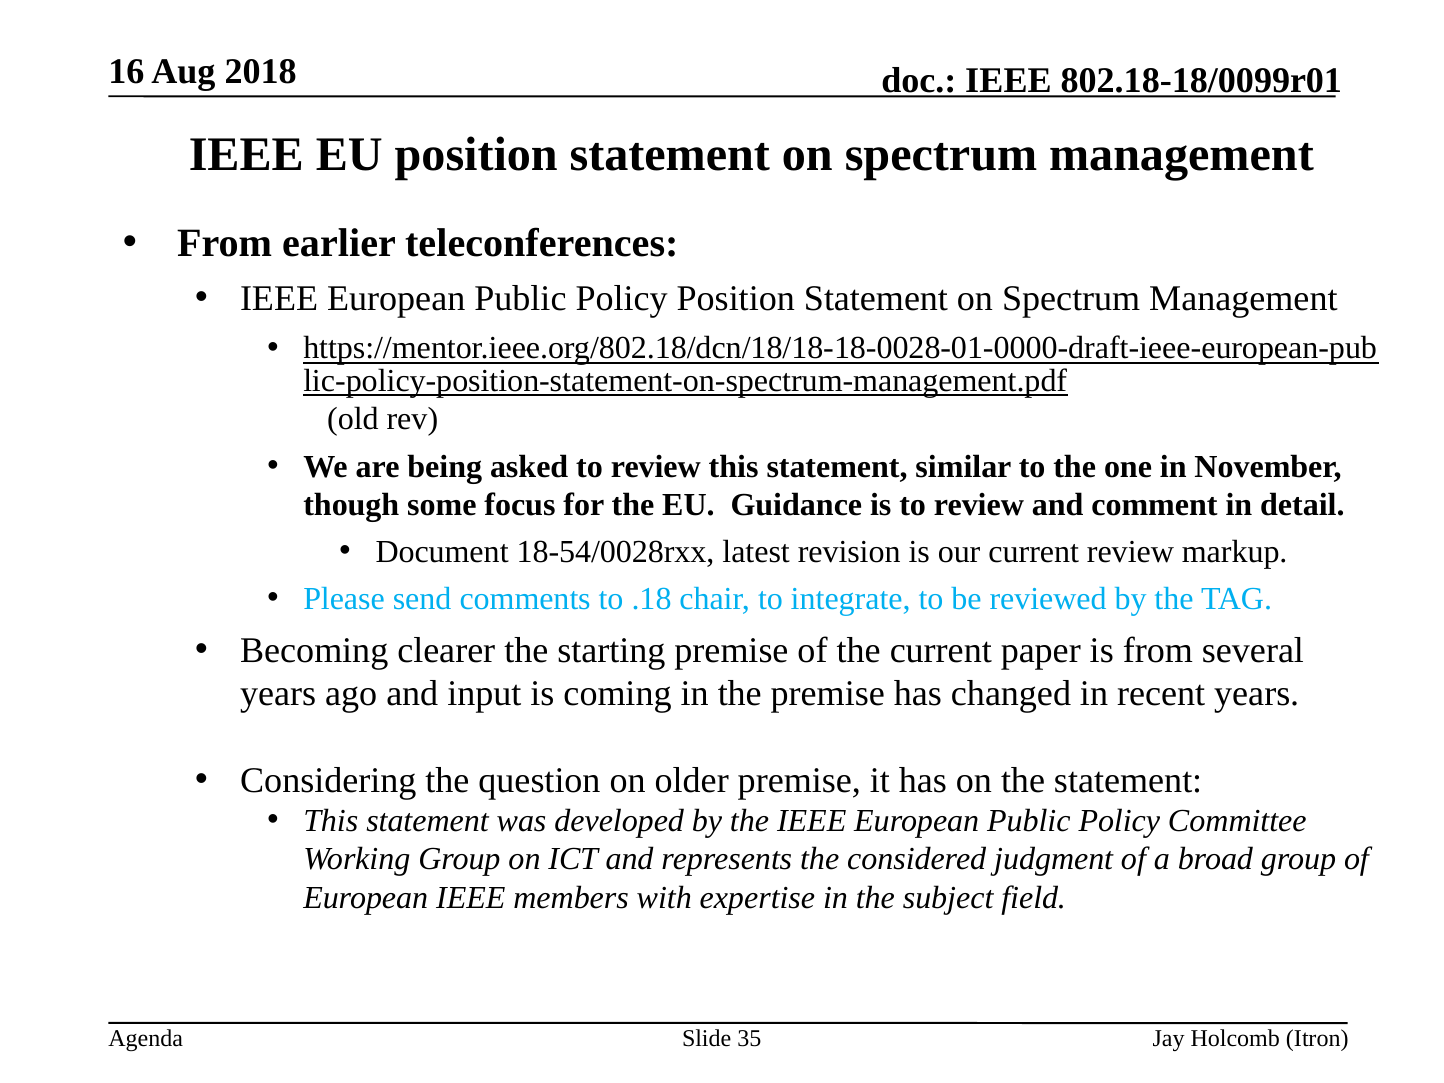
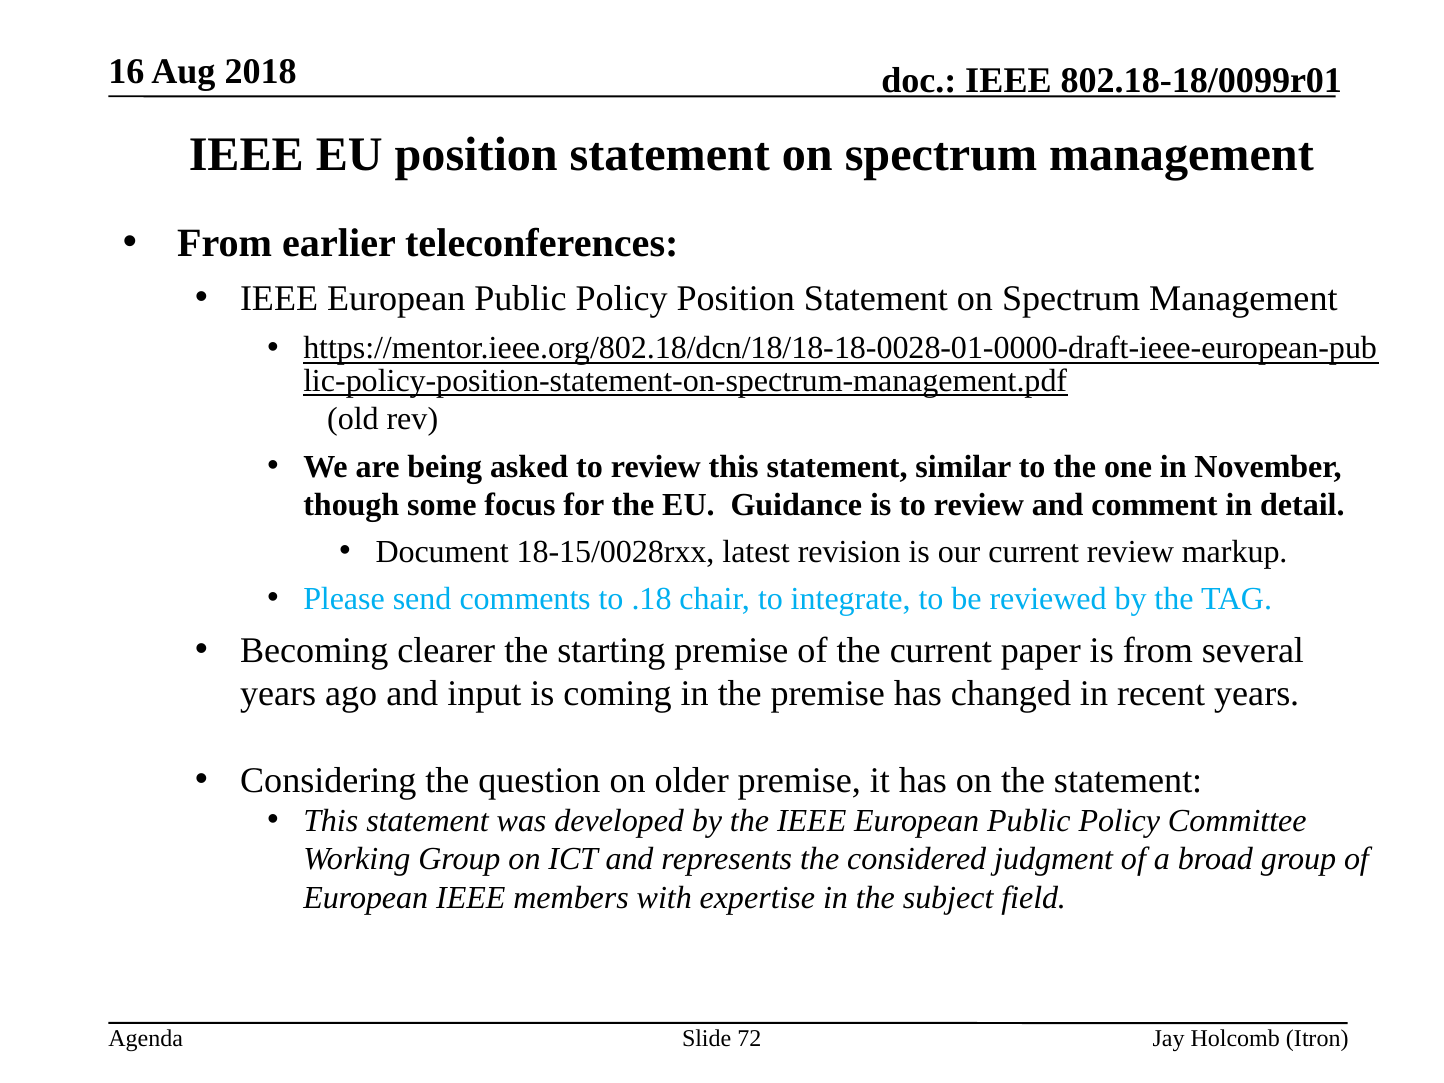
18-54/0028rxx: 18-54/0028rxx -> 18-15/0028rxx (615, 551)
35: 35 -> 72 (749, 1039)
